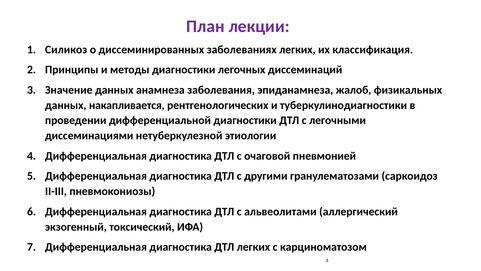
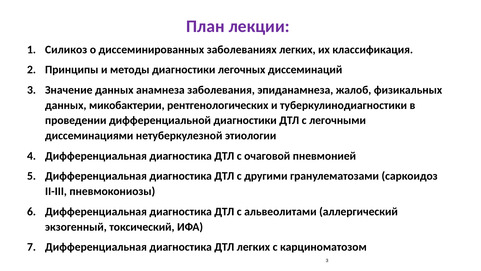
накапливается: накапливается -> микобактерии (127, 105)
